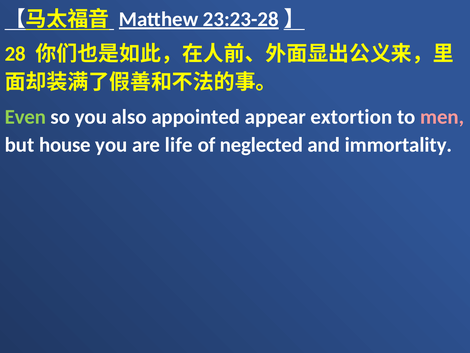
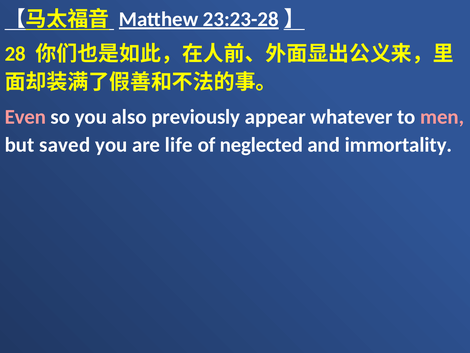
Even colour: light green -> pink (25, 117)
appointed: appointed -> previously (196, 117)
extortion: extortion -> whatever (351, 117)
house: house -> saved (65, 145)
